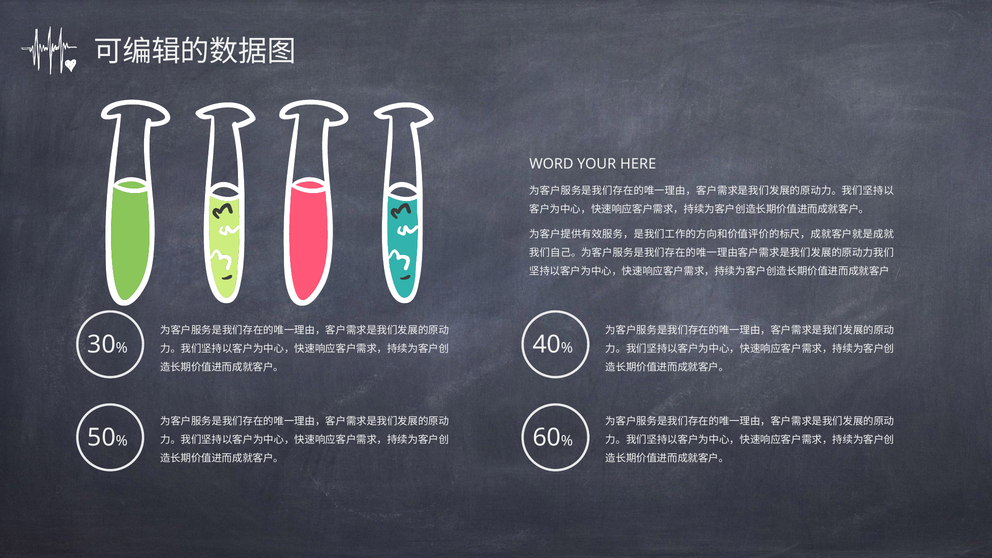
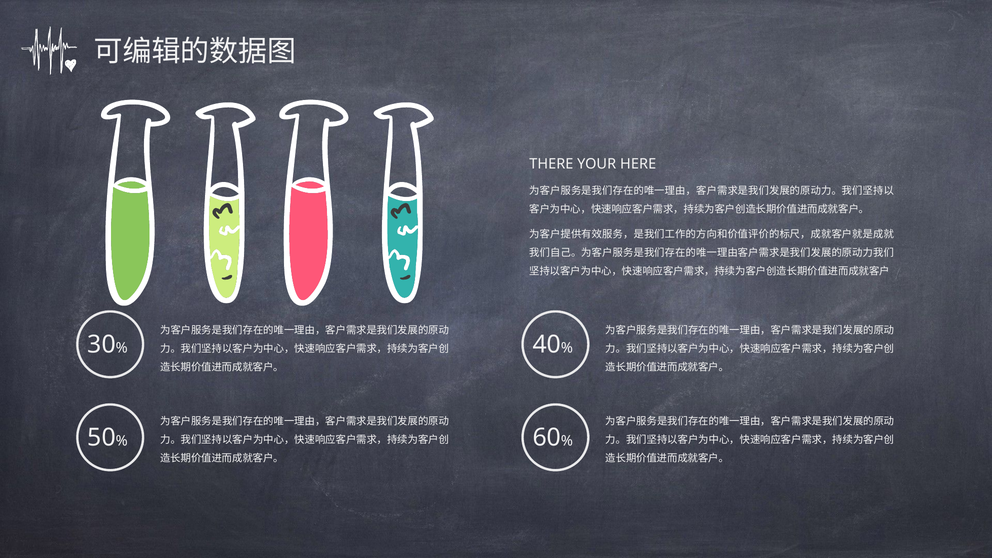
WORD: WORD -> THERE (551, 164)
